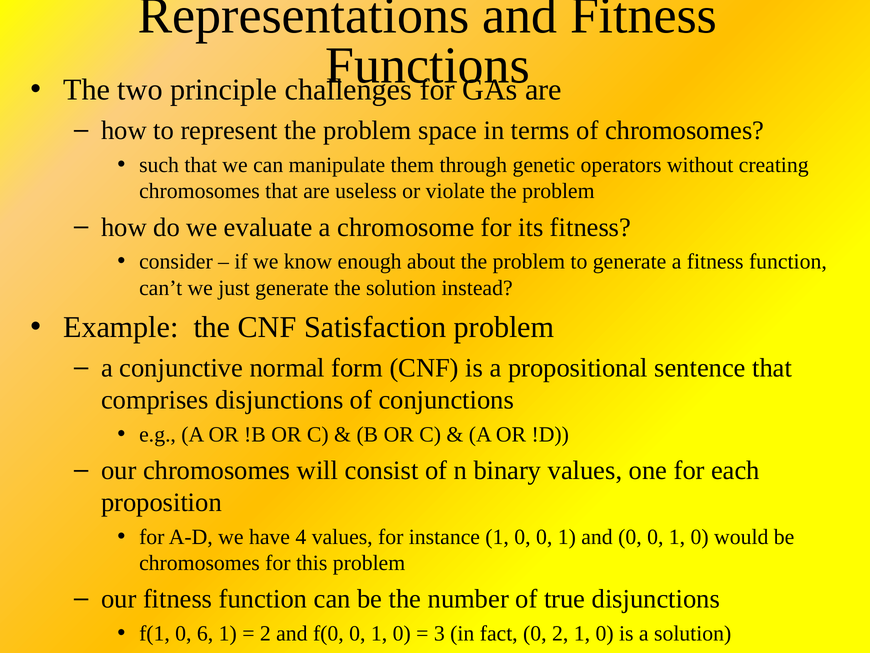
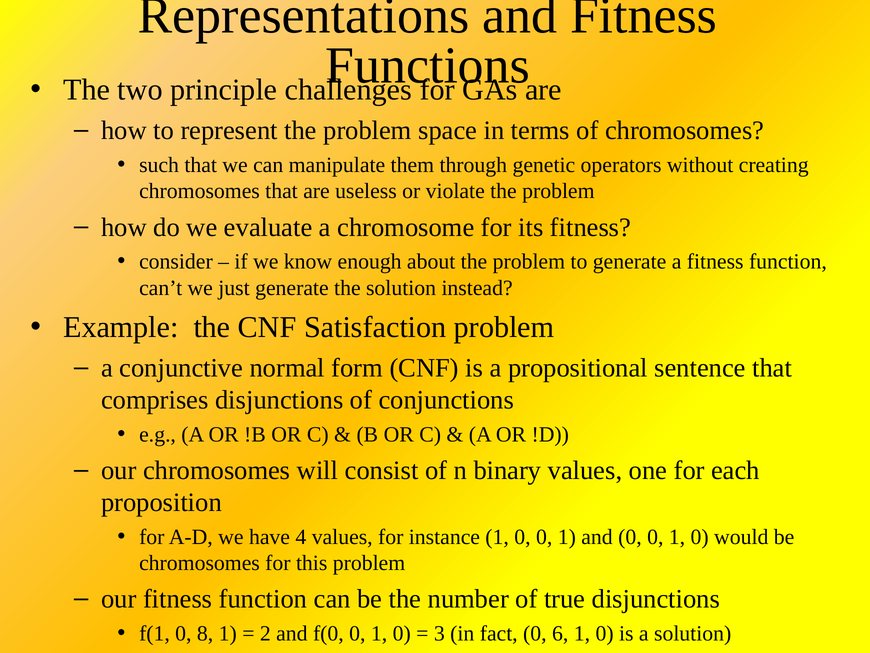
6: 6 -> 8 (205, 633)
0 2: 2 -> 6 (560, 633)
